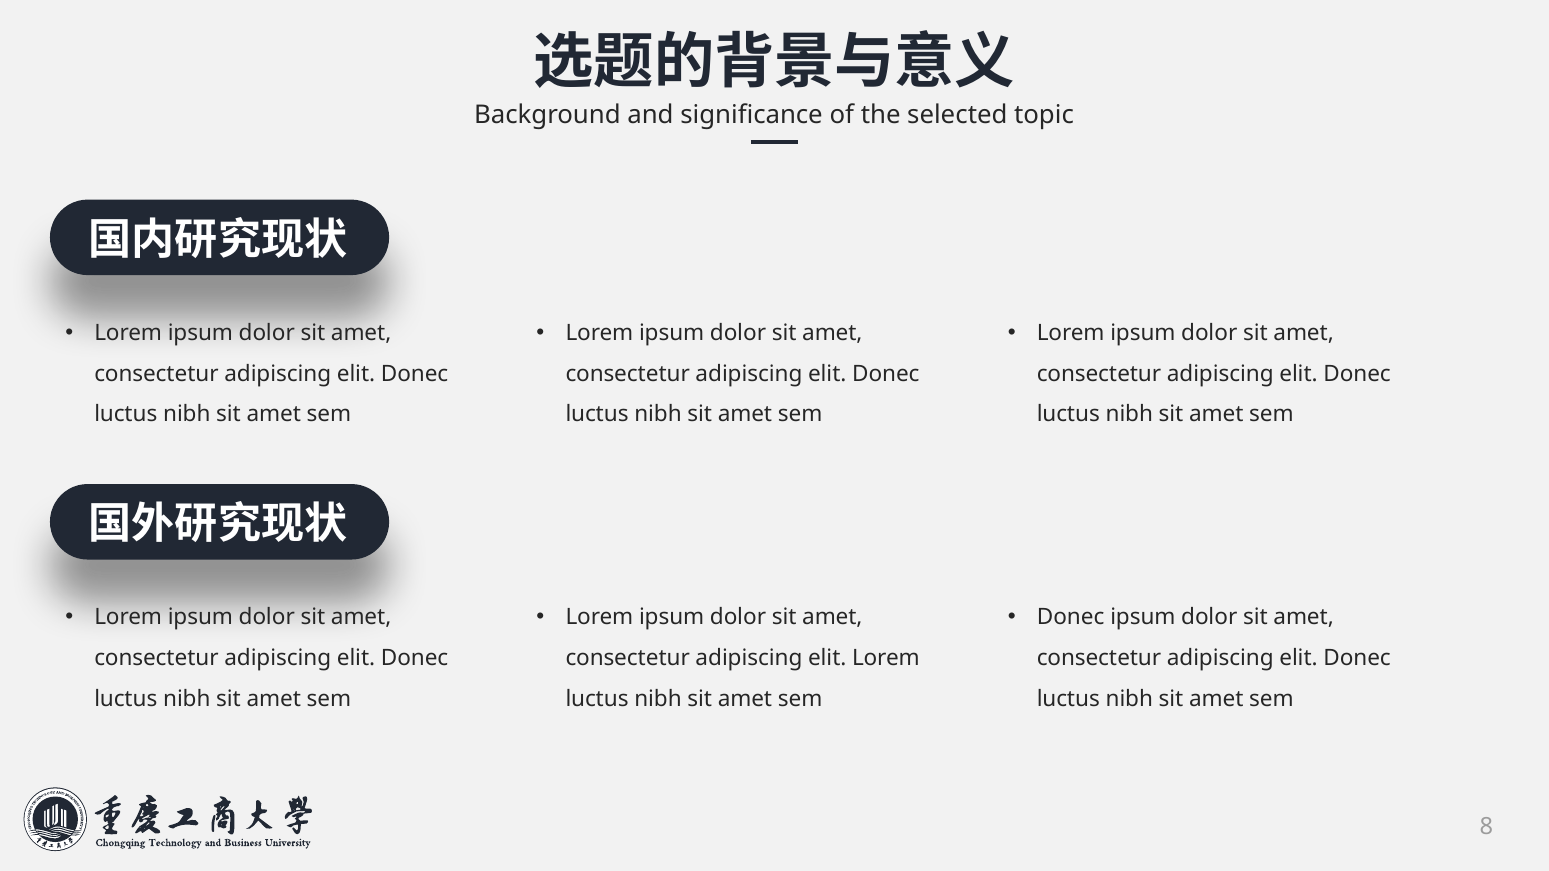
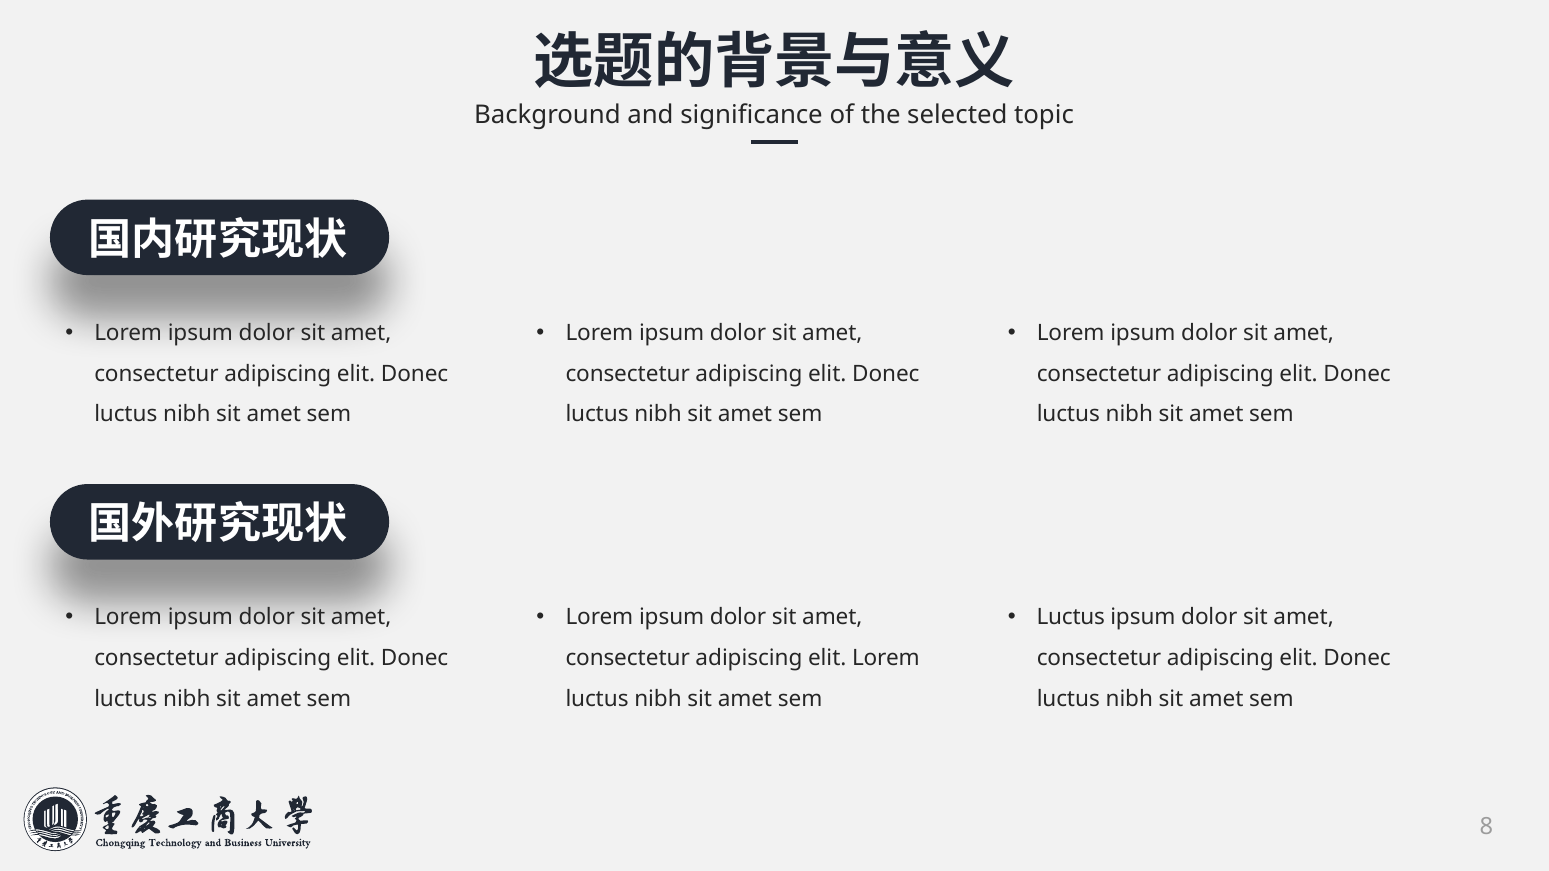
Donec: Donec -> Luctus (1071, 618)
